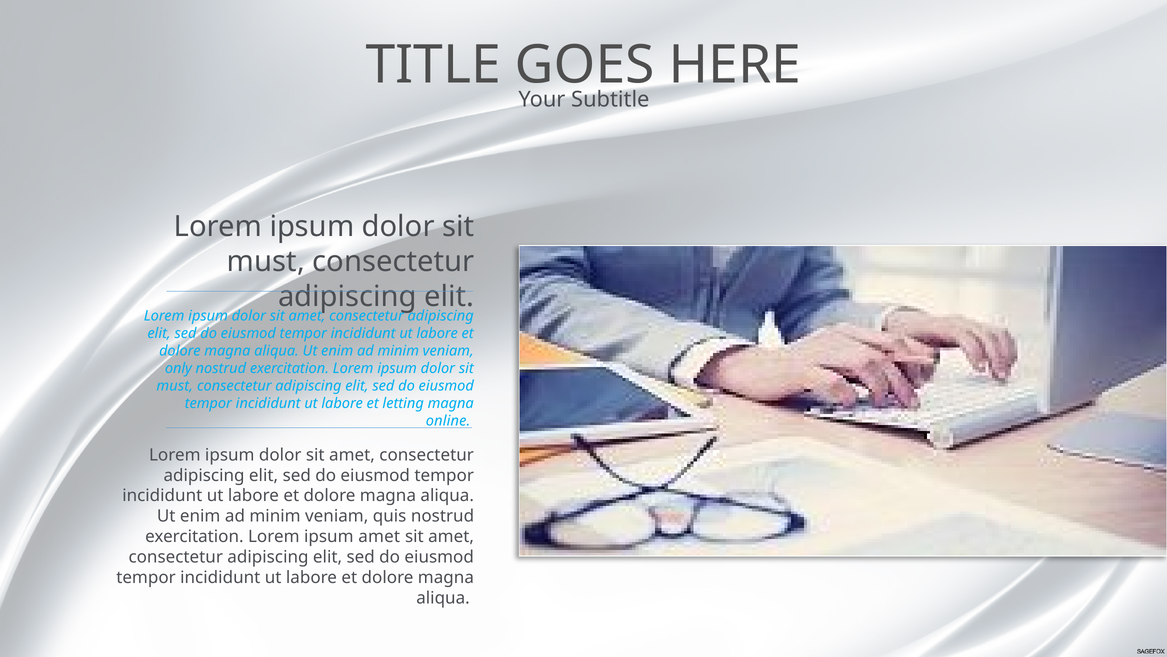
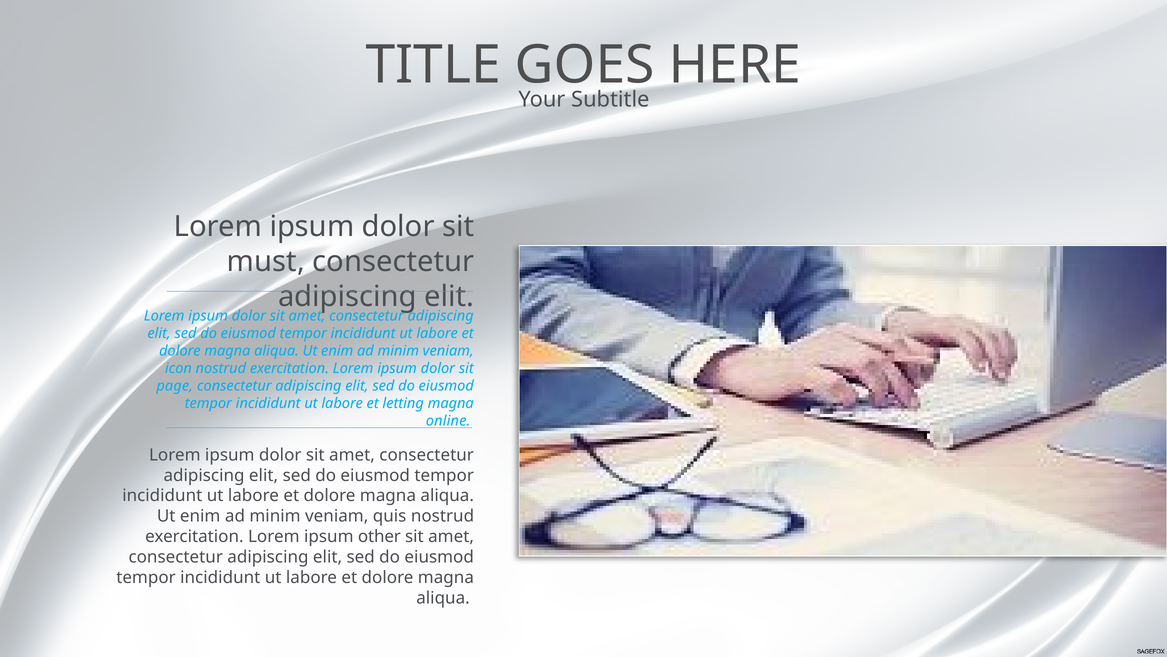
only: only -> icon (178, 368)
must: must -> page (175, 386)
ipsum amet: amet -> other (379, 536)
